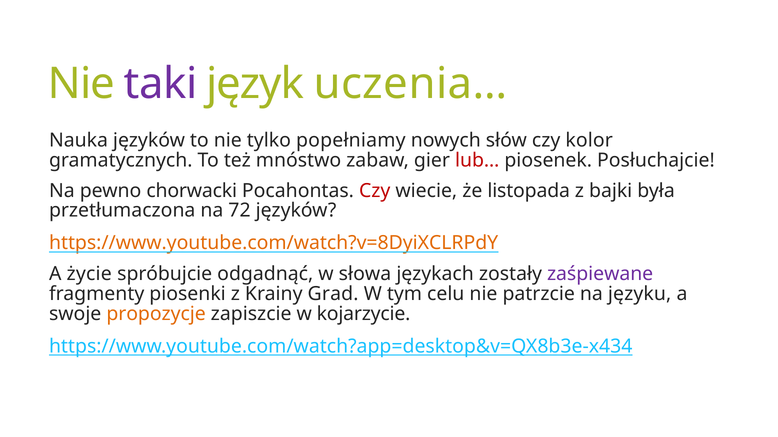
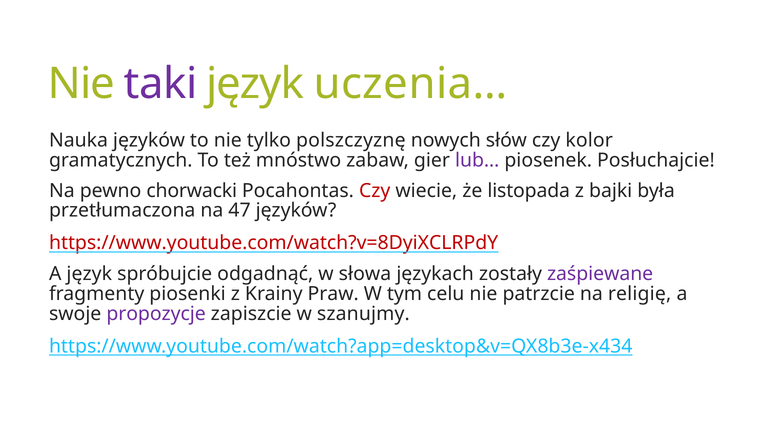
popełniamy: popełniamy -> polszczyznę (351, 141)
lub… colour: red -> purple (477, 161)
72: 72 -> 47 (239, 211)
https://www.youtube.com/watch?v=8DyiXCLRPdY colour: orange -> red (274, 243)
A życie: życie -> język (89, 274)
Grad: Grad -> Praw (333, 294)
języku: języku -> religię (640, 294)
propozycje colour: orange -> purple (156, 314)
kojarzycie: kojarzycie -> szanujmy (363, 314)
